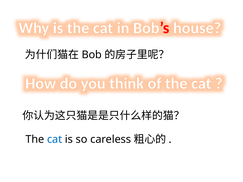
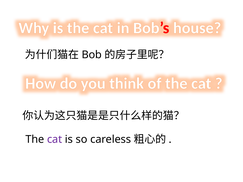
cat colour: blue -> purple (55, 139)
